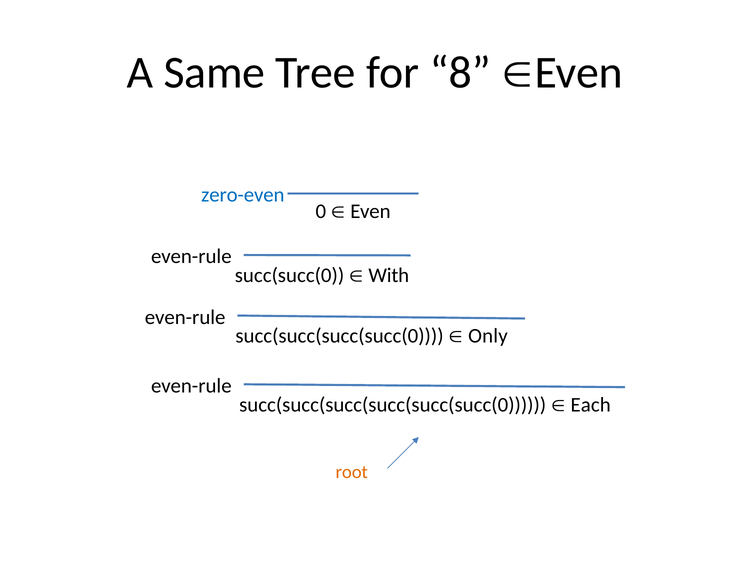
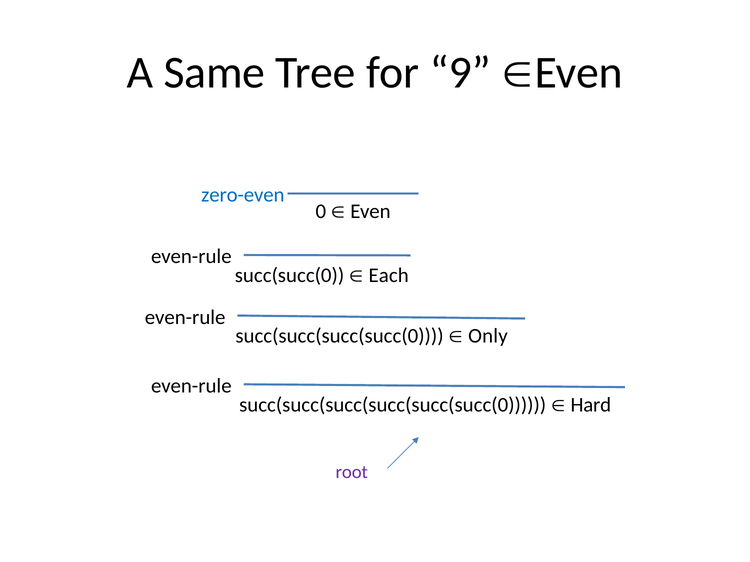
8: 8 -> 9 (460, 73)
With: With -> Each (389, 275)
Each: Each -> Hard (591, 405)
root colour: orange -> purple (352, 472)
